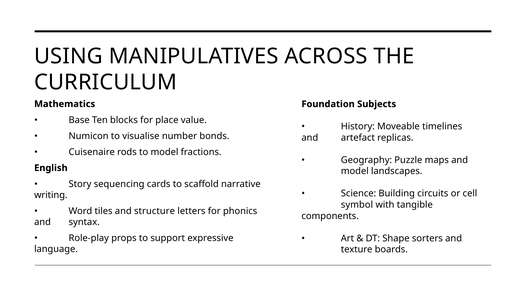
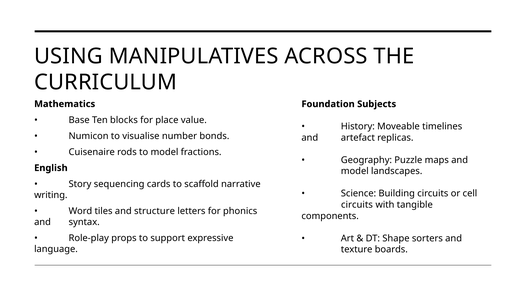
symbol: symbol -> circuits (357, 205)
